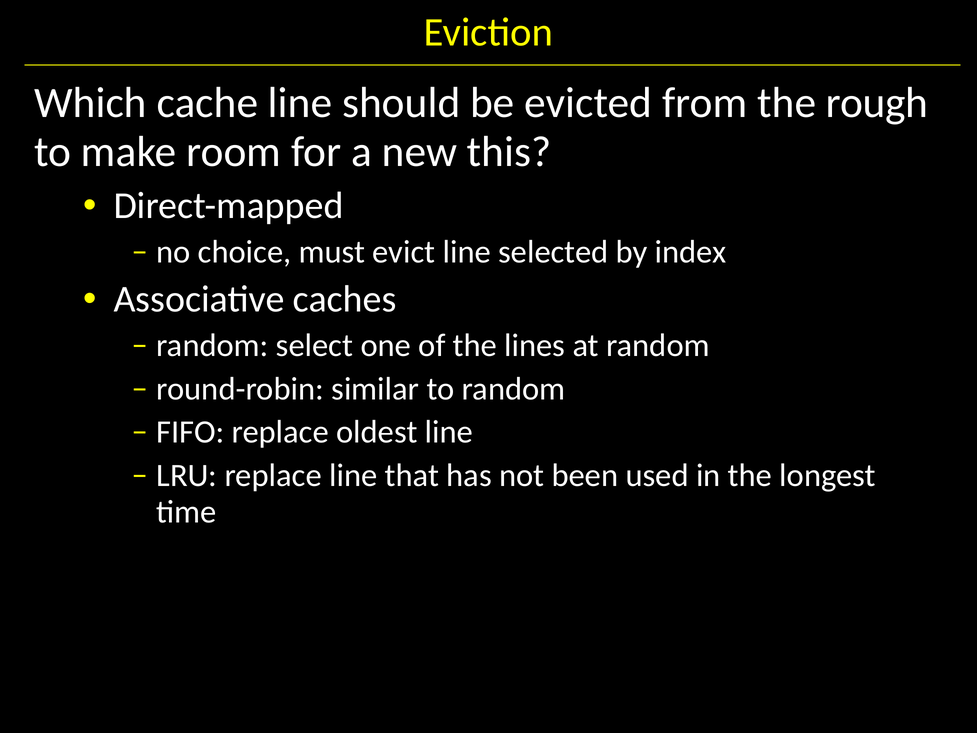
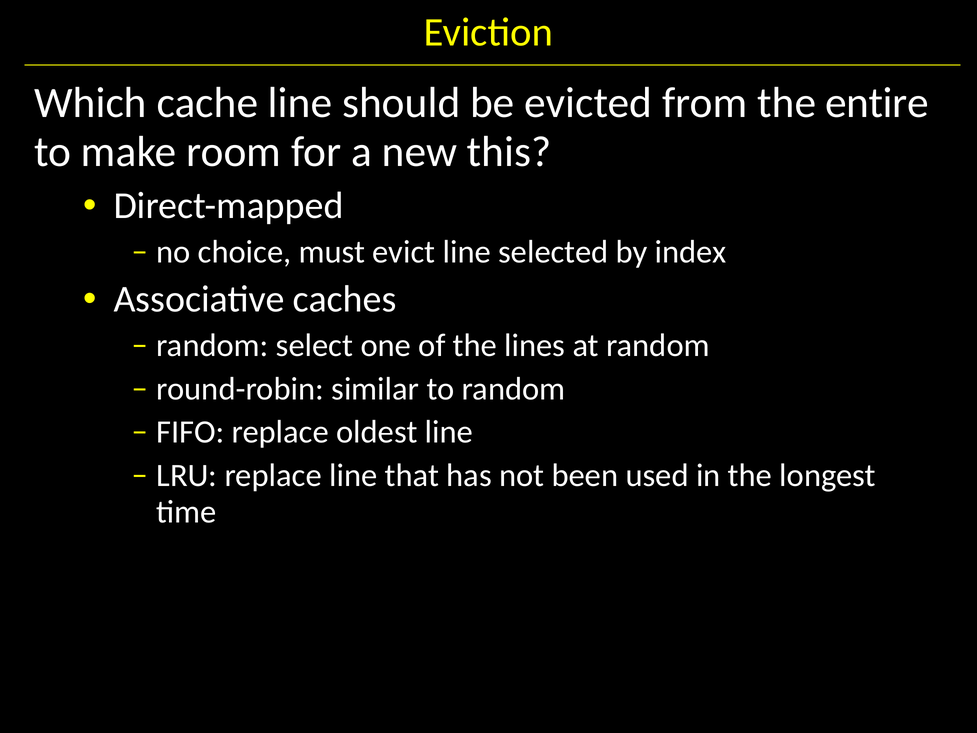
rough: rough -> entire (877, 103)
